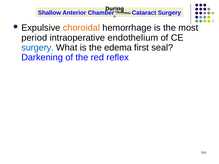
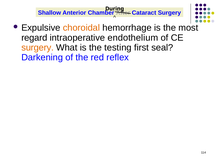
period: period -> regard (34, 38)
surgery colour: blue -> orange (38, 48)
edema: edema -> testing (118, 48)
